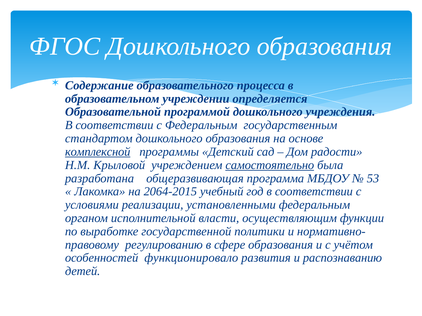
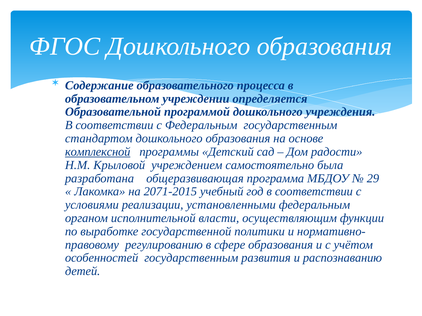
самостоятельно underline: present -> none (270, 165)
53: 53 -> 29 (373, 179)
2064-2015: 2064-2015 -> 2071-2015 (170, 192)
особенностей функционировало: функционировало -> государственным (191, 258)
